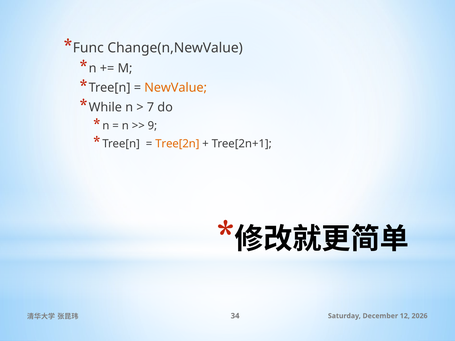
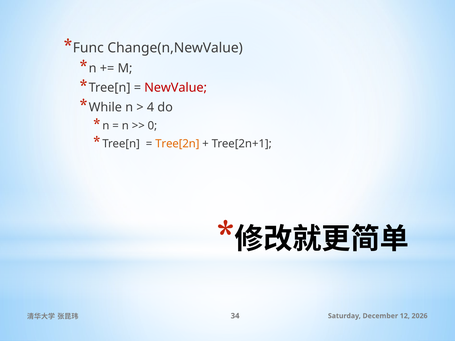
NewValue colour: orange -> red (176, 88)
7: 7 -> 4 (151, 107)
9: 9 -> 0 (152, 126)
